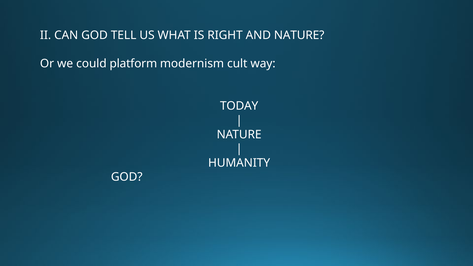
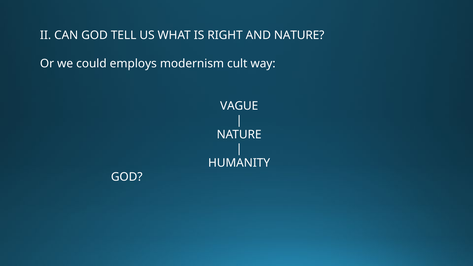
platform: platform -> employs (133, 64)
TODAY: TODAY -> VAGUE (239, 106)
